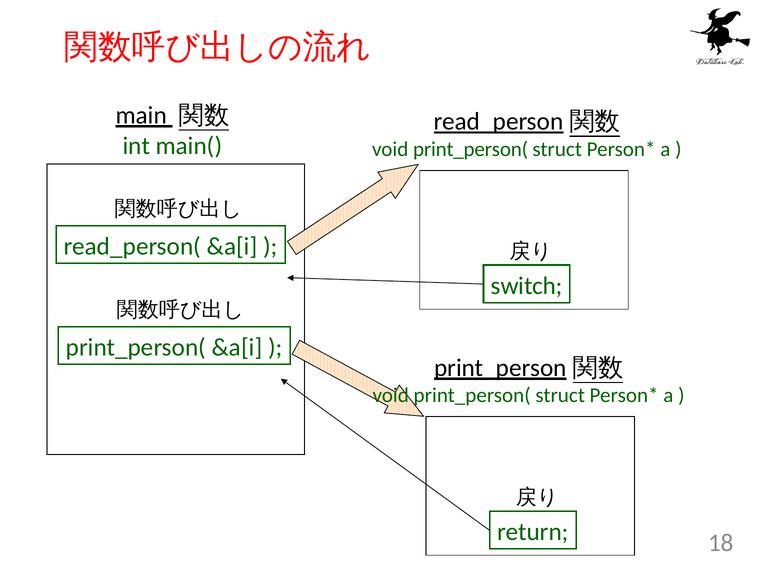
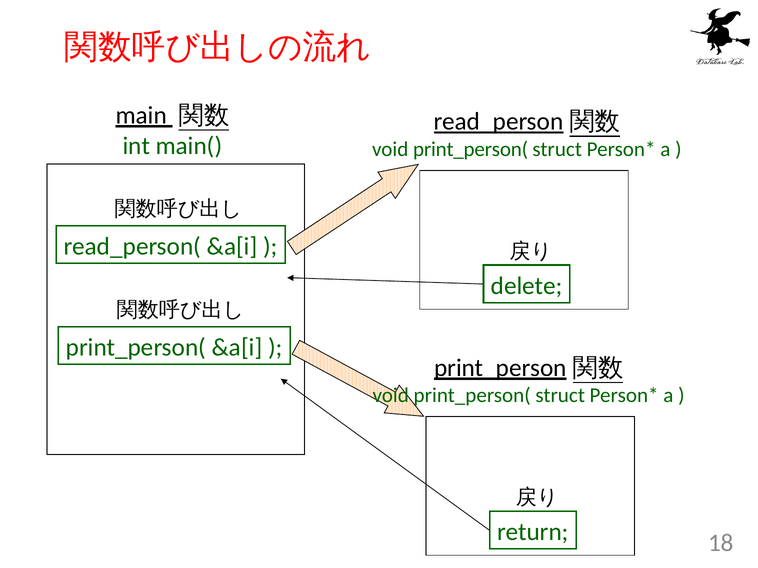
switch: switch -> delete (527, 286)
